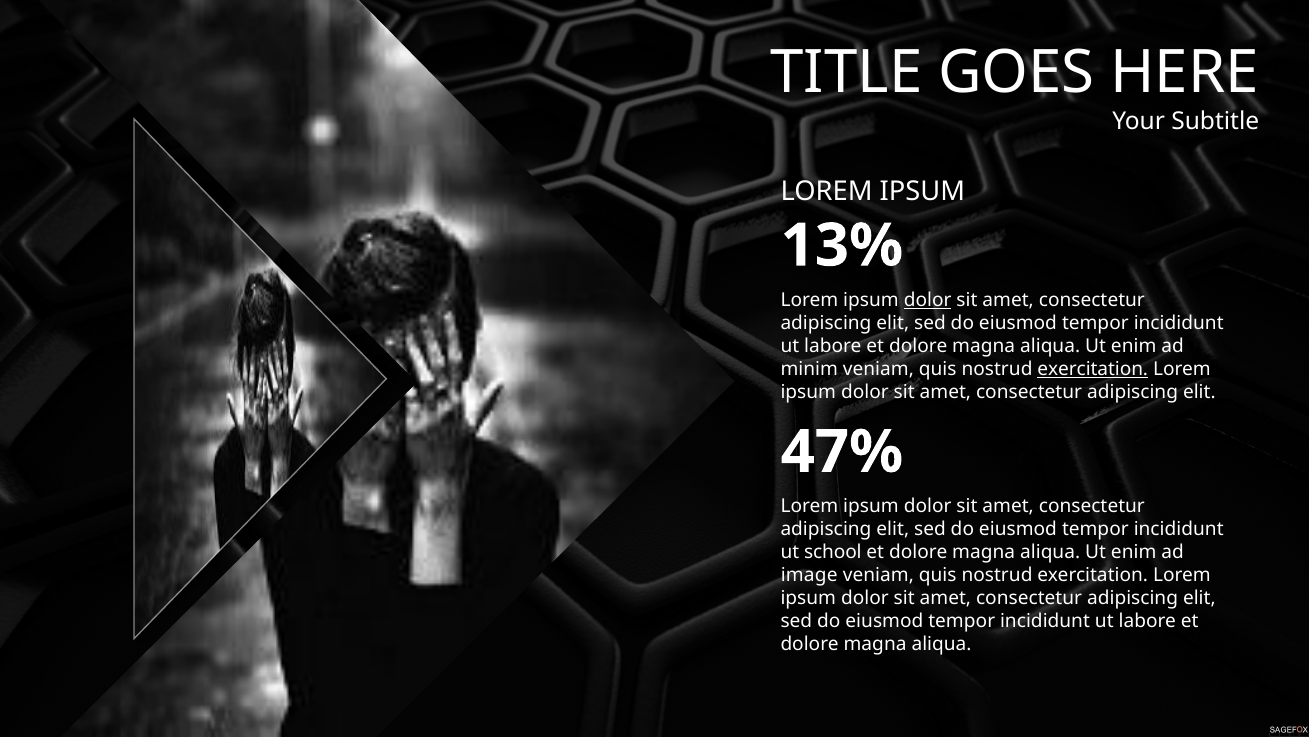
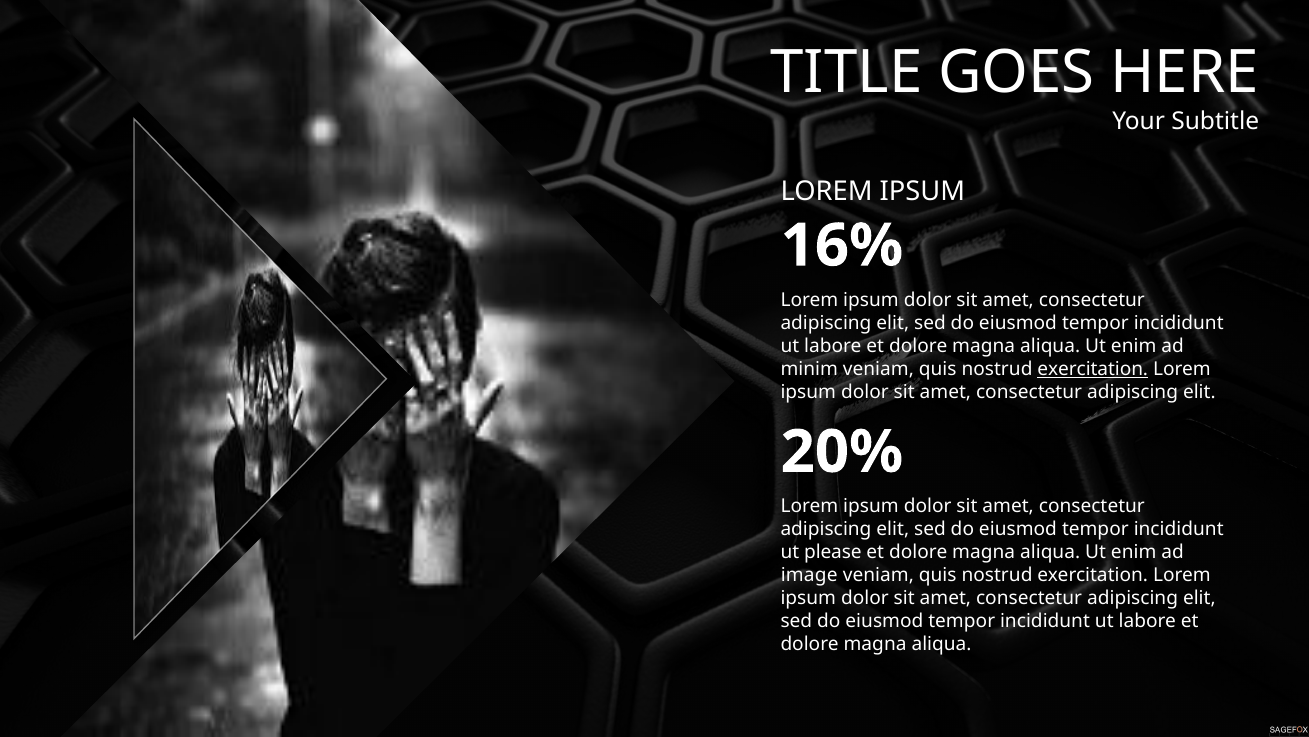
13%: 13% -> 16% (842, 246)
dolor underline: present -> none (928, 300)
47%: 47% -> 20% (842, 452)
school: school -> please (833, 552)
